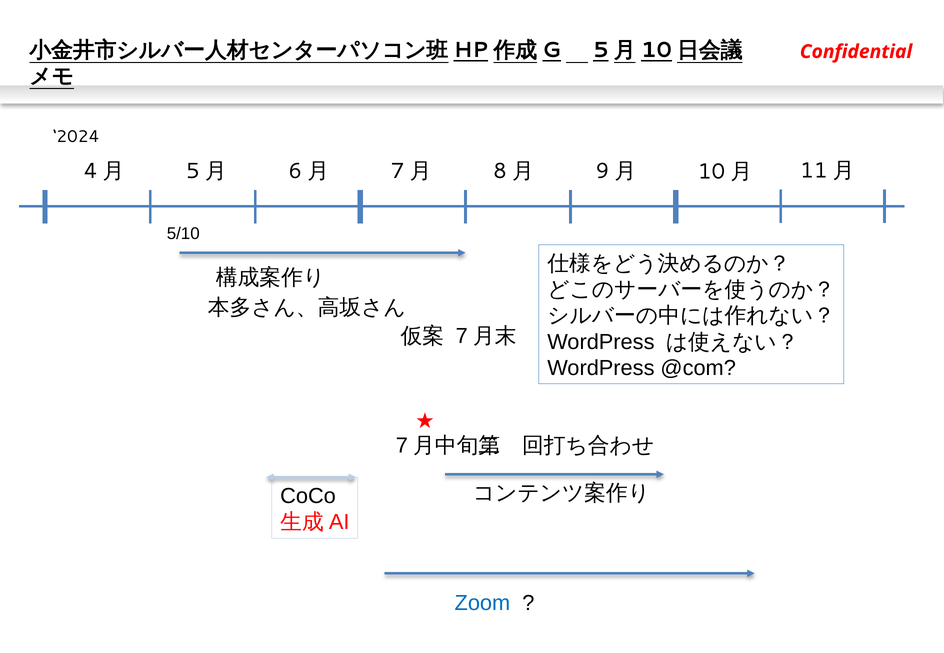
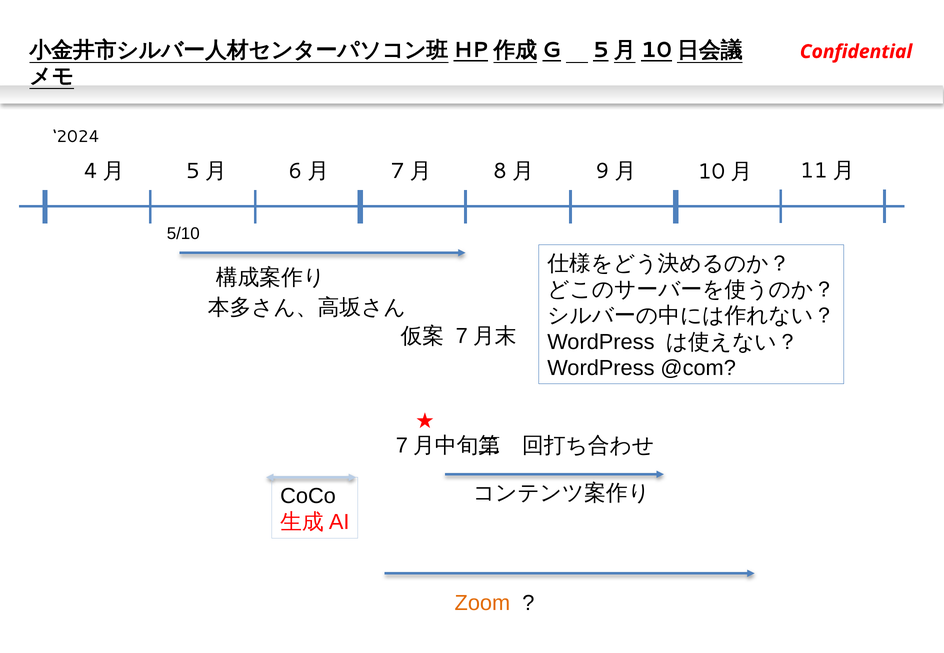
Zoom colour: blue -> orange (482, 604)
